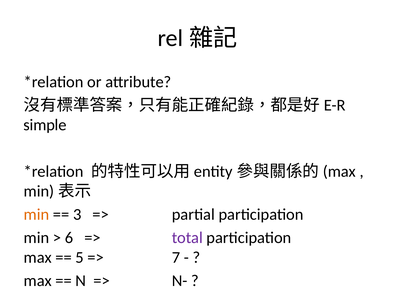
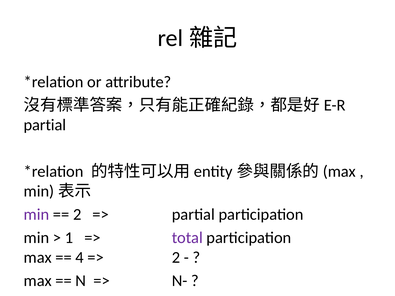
simple: simple -> partial (45, 125)
min colour: orange -> purple (36, 215)
3: 3 -> 2 (77, 215)
6: 6 -> 1 (69, 238)
5: 5 -> 4 (80, 258)
7: 7 -> 2 (176, 258)
